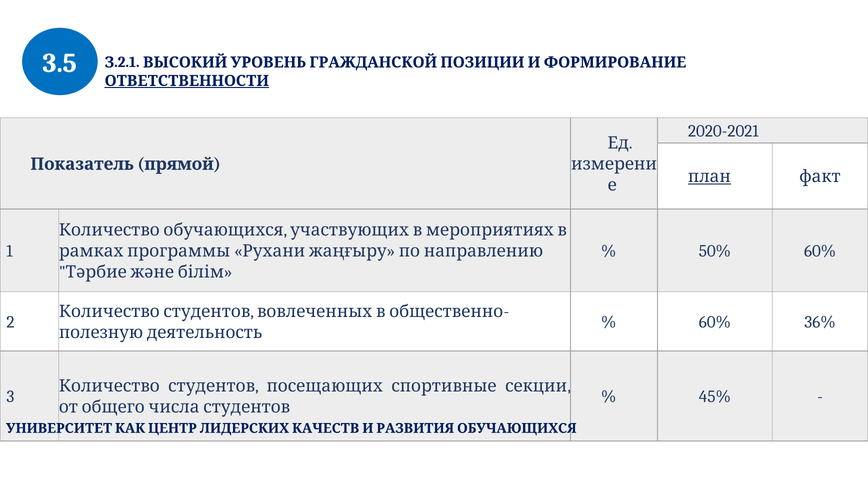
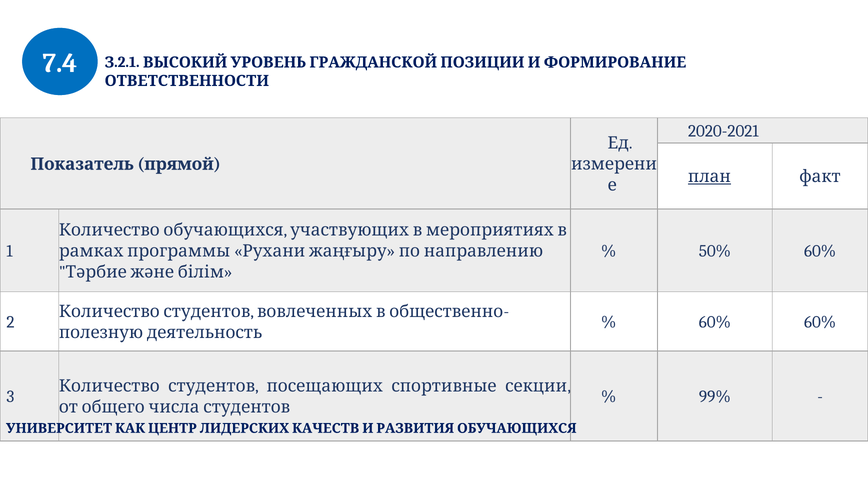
3.5: 3.5 -> 7.4 (60, 63)
ОТВЕТСТВЕННОСТИ underline: present -> none (187, 81)
60% 36%: 36% -> 60% (820, 322)
45%: 45% -> 99% (715, 397)
